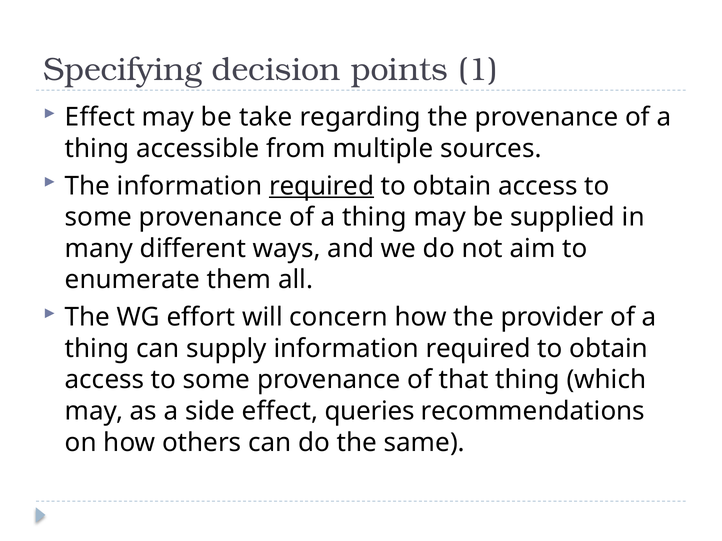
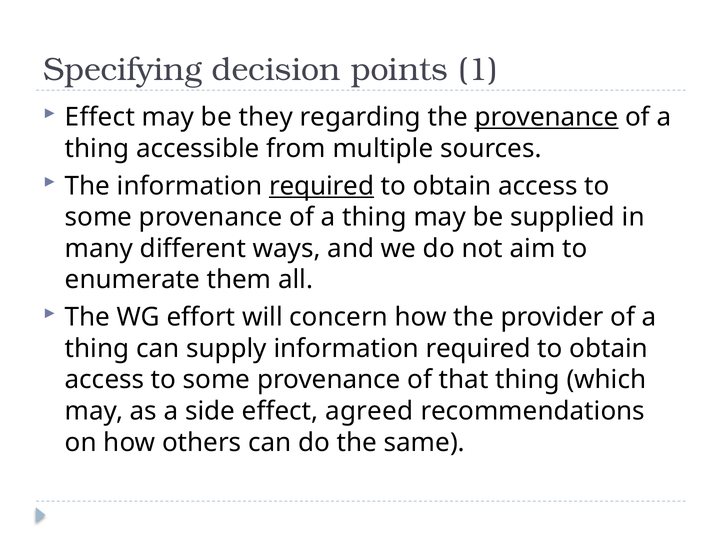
take: take -> they (266, 117)
provenance underline: none -> present (547, 117)
queries: queries -> agreed (369, 412)
